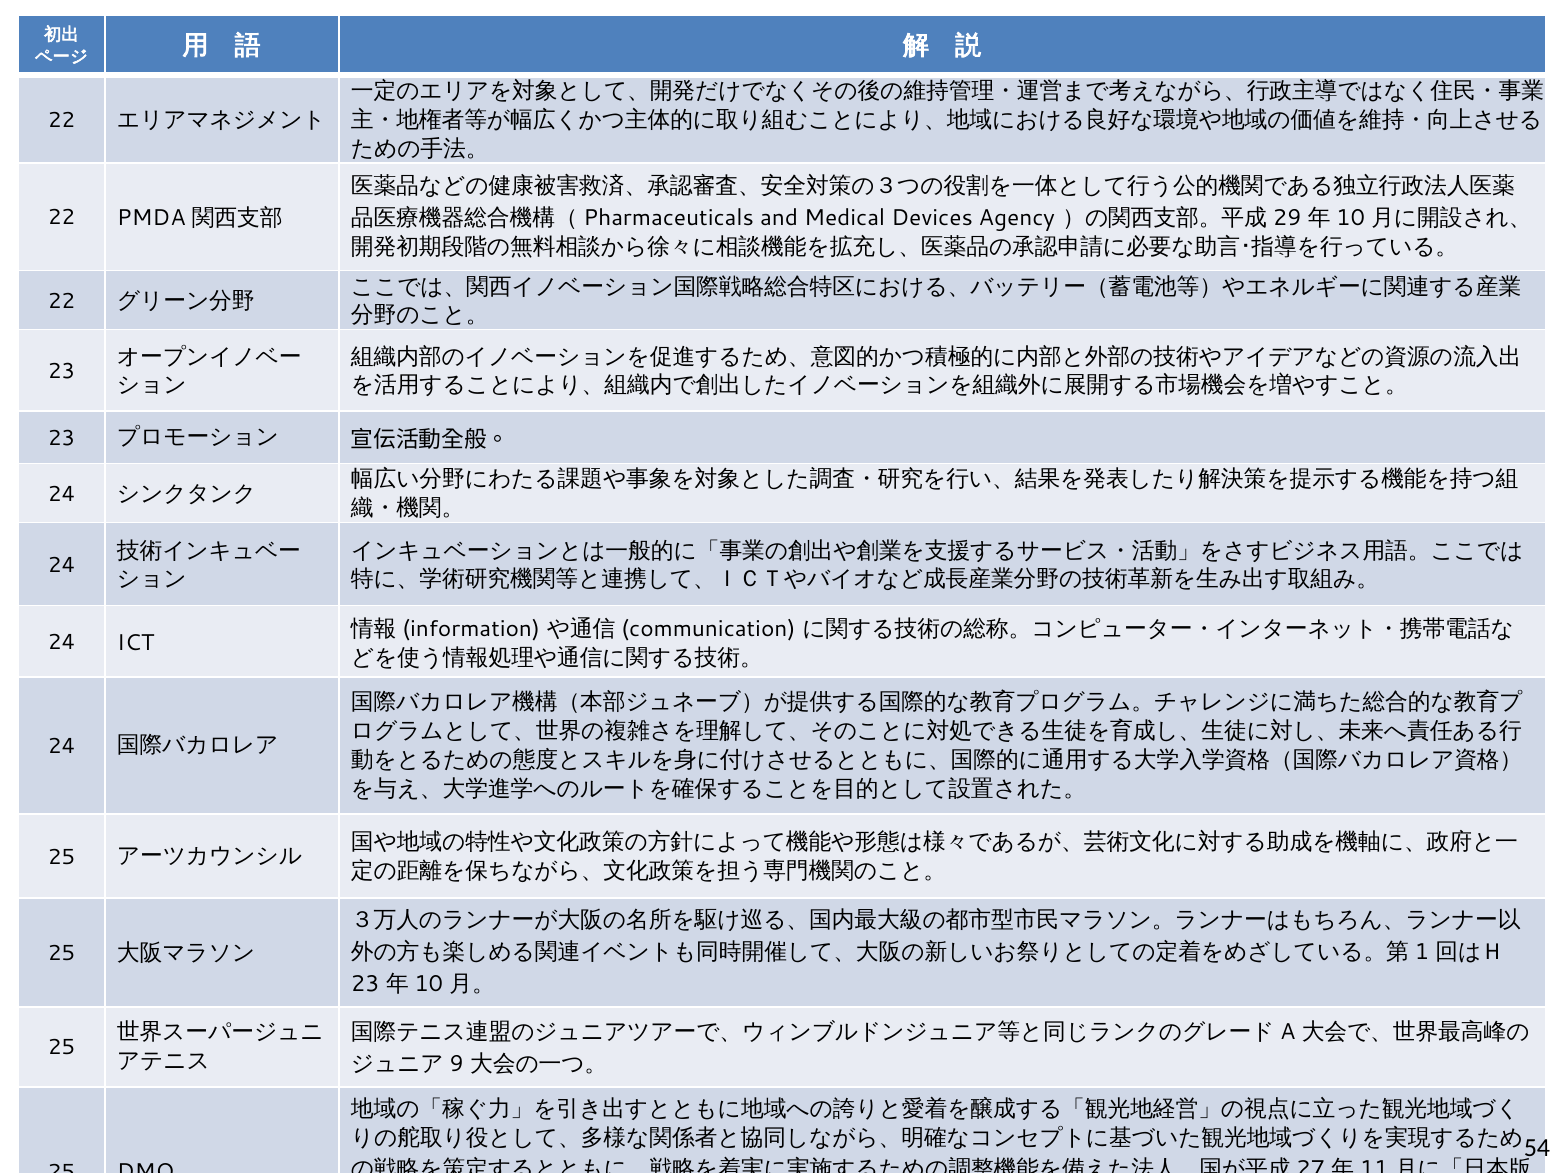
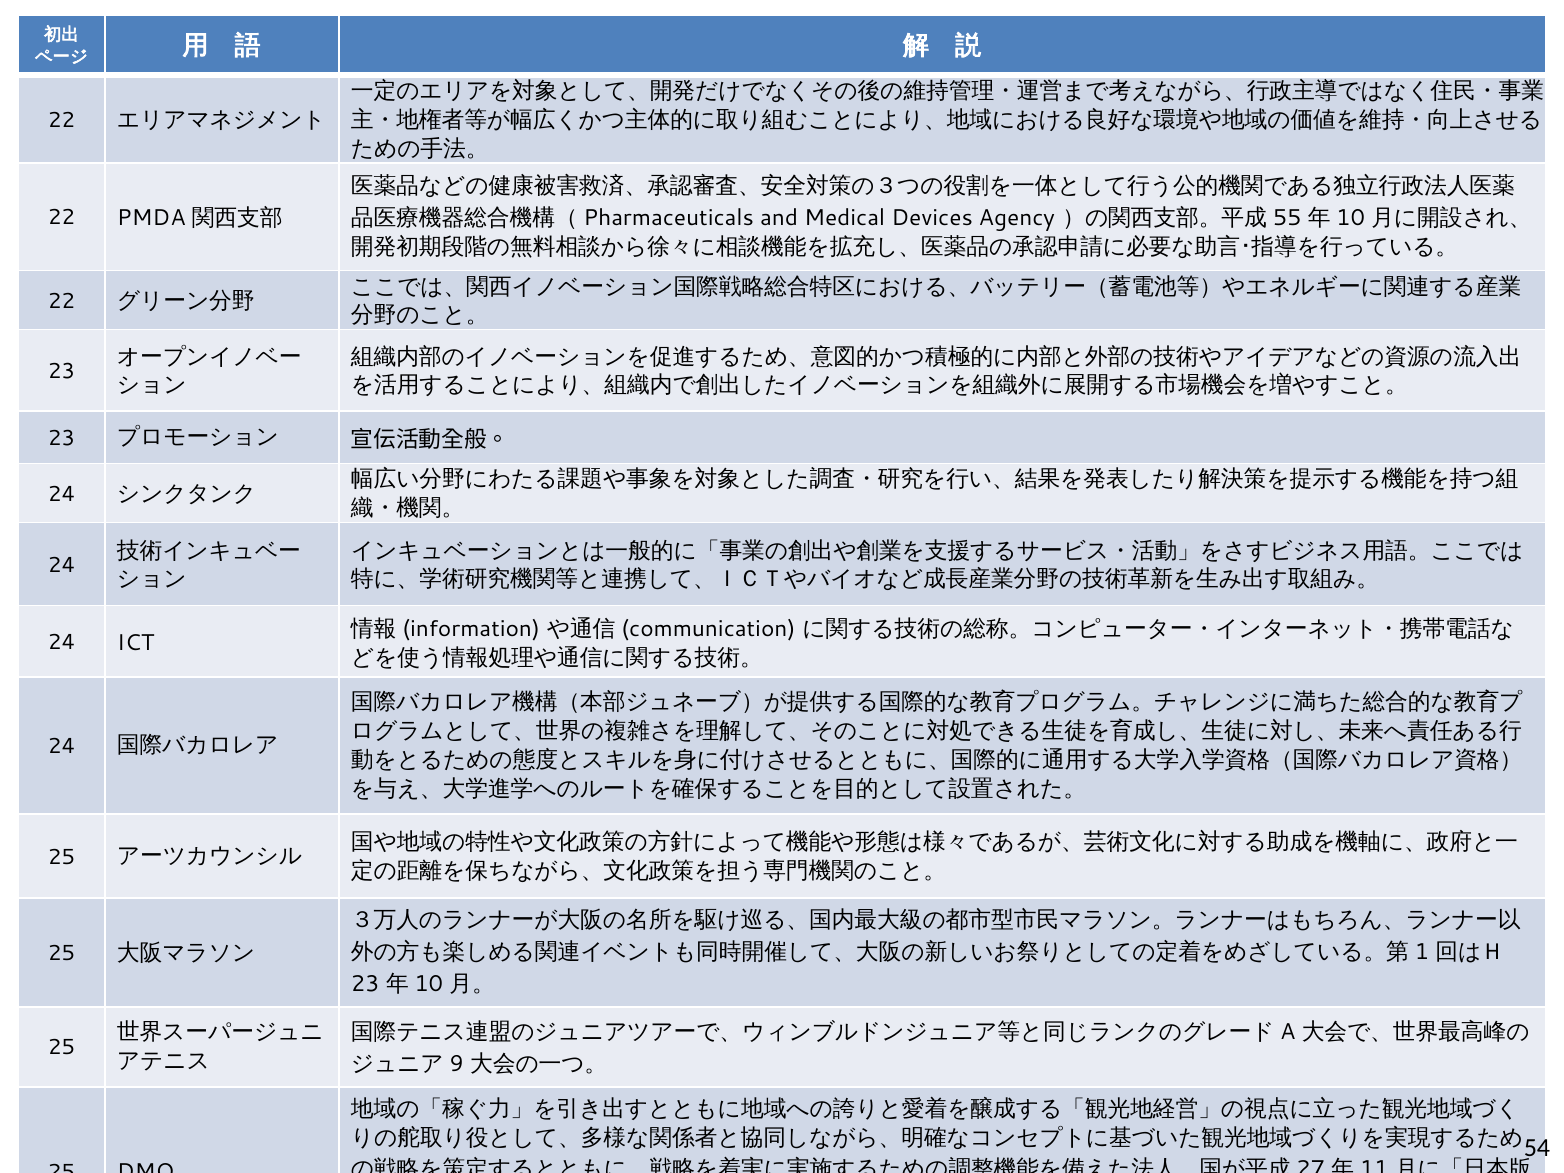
29: 29 -> 55 (1287, 218)
